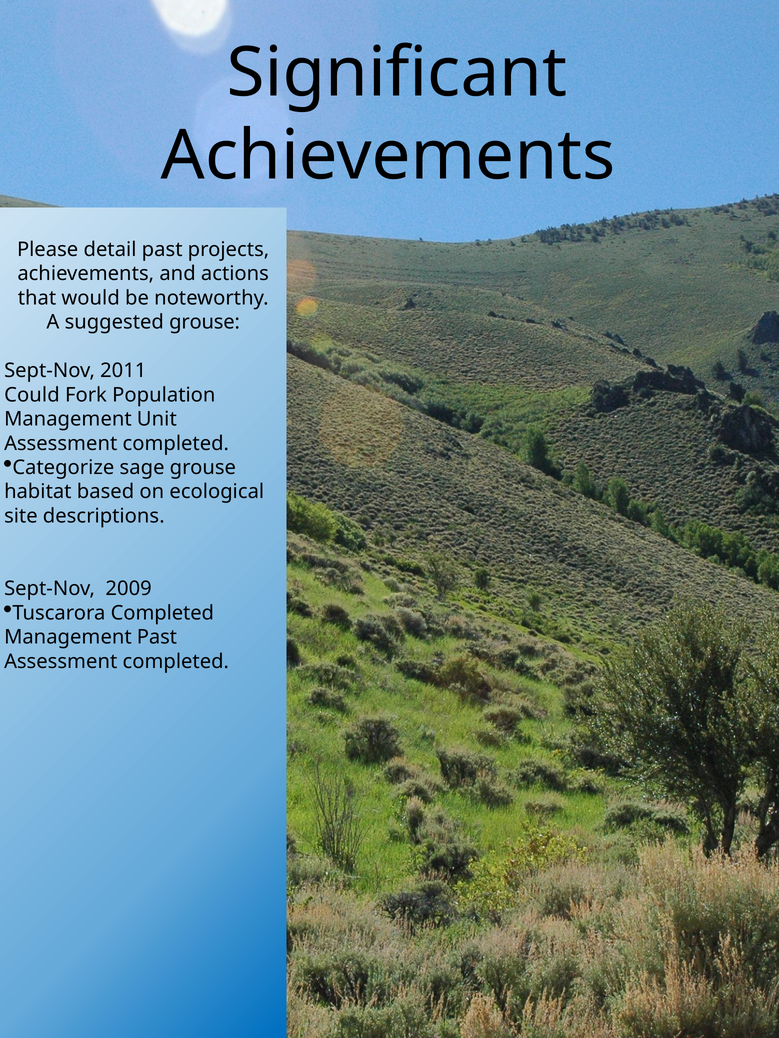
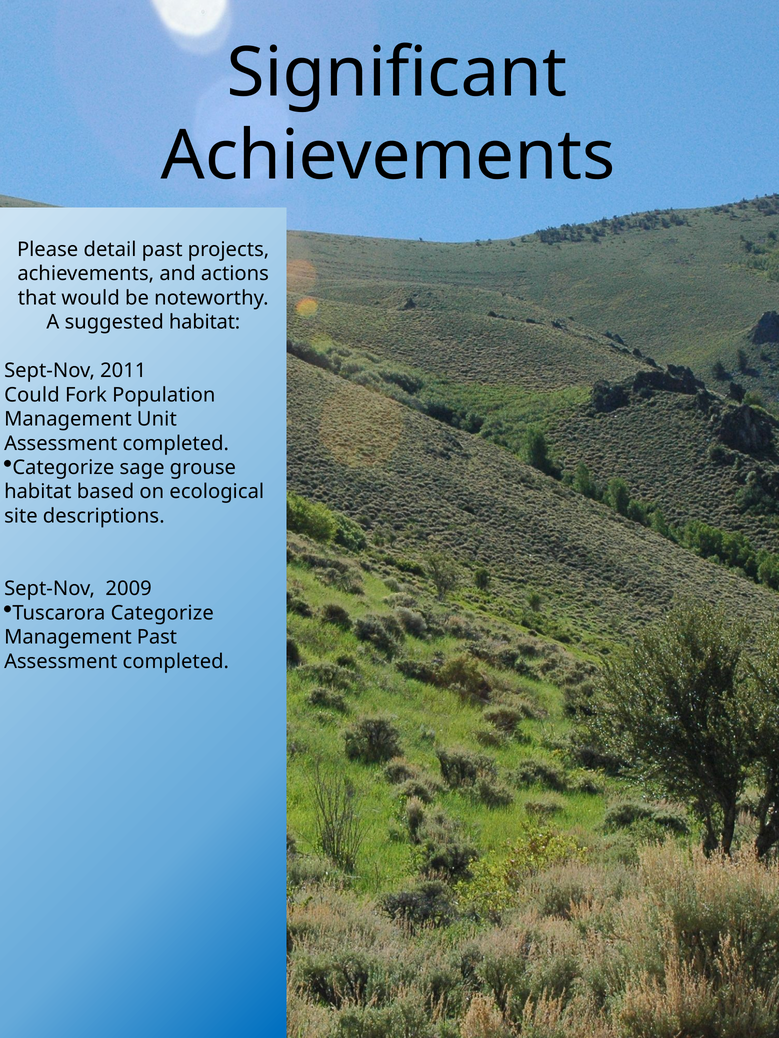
suggested grouse: grouse -> habitat (205, 322)
Tuscarora Completed: Completed -> Categorize (162, 613)
